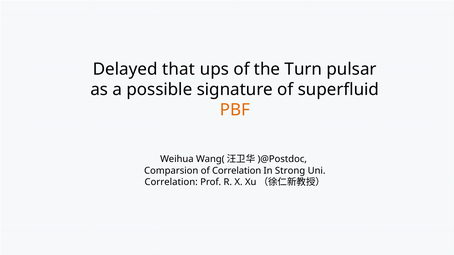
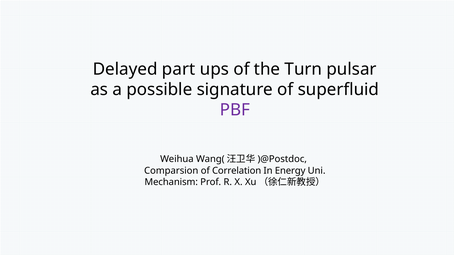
that: that -> part (179, 69)
PBF colour: orange -> purple (235, 110)
Strong: Strong -> Energy (290, 171)
Correlation: Correlation -> Mechanism (171, 182)
